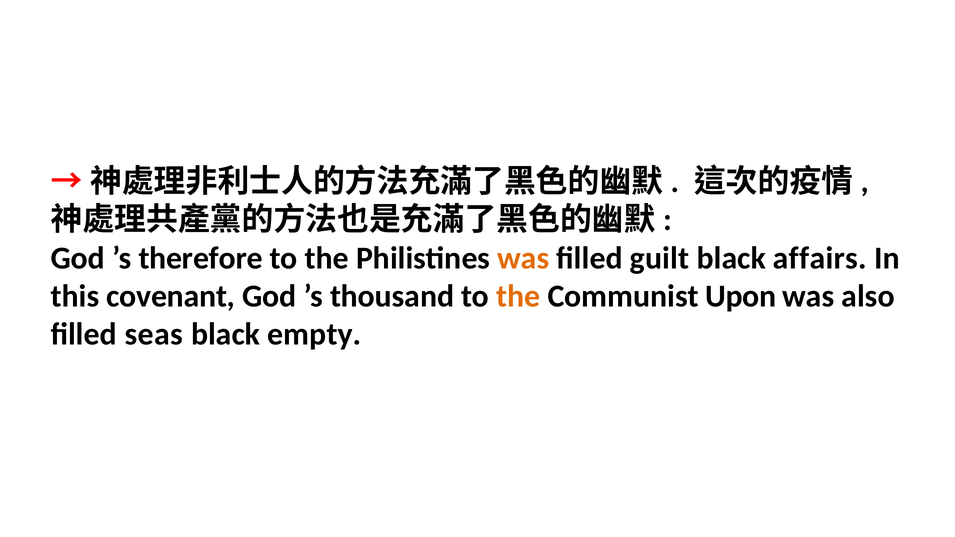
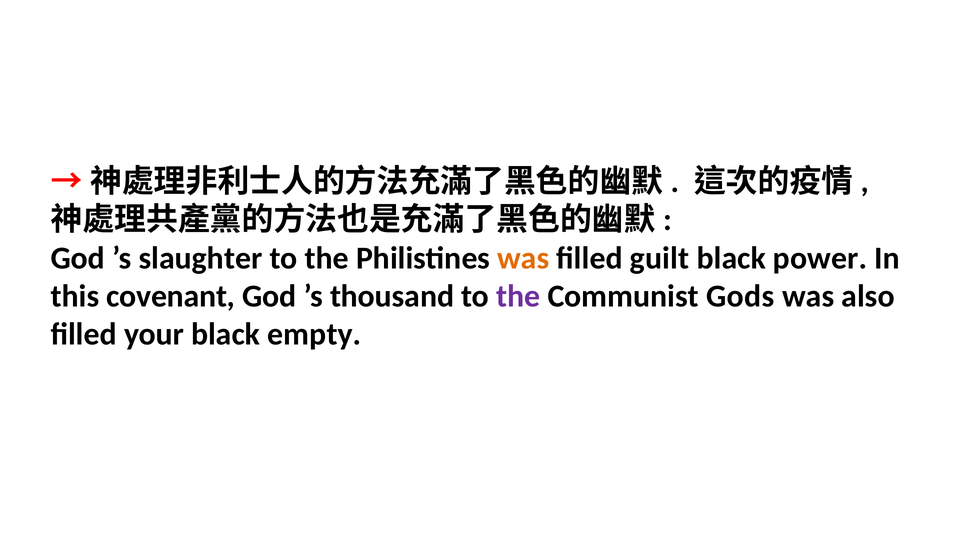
therefore: therefore -> slaughter (200, 258)
affairs: affairs -> power (820, 258)
the colour: orange -> purple (518, 296)
Upon: Upon -> Gods (740, 296)
seas: seas -> your (154, 335)
